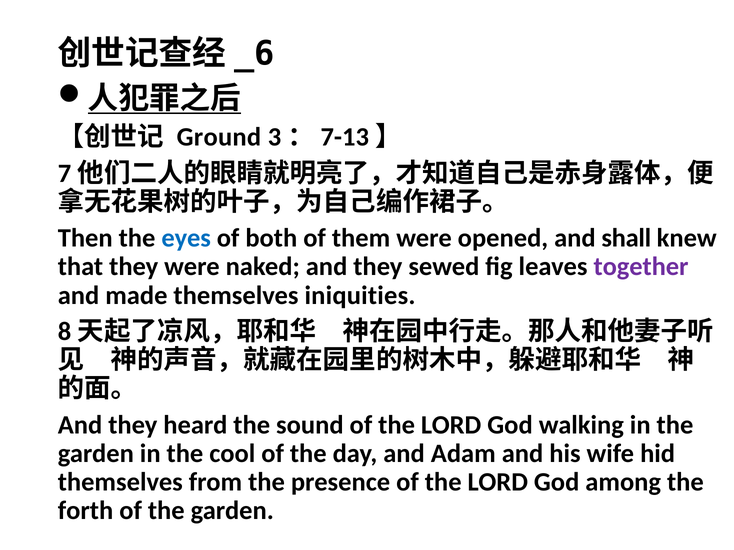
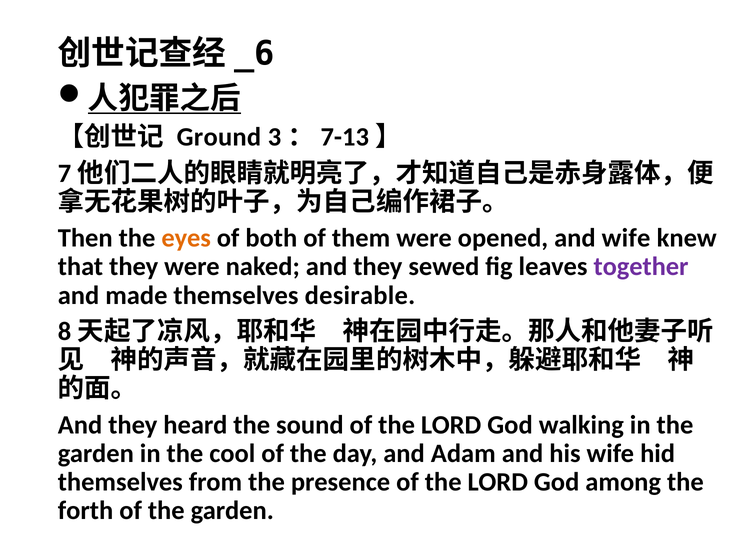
eyes colour: blue -> orange (186, 238)
and shall: shall -> wife (626, 238)
iniquities: iniquities -> desirable (360, 296)
